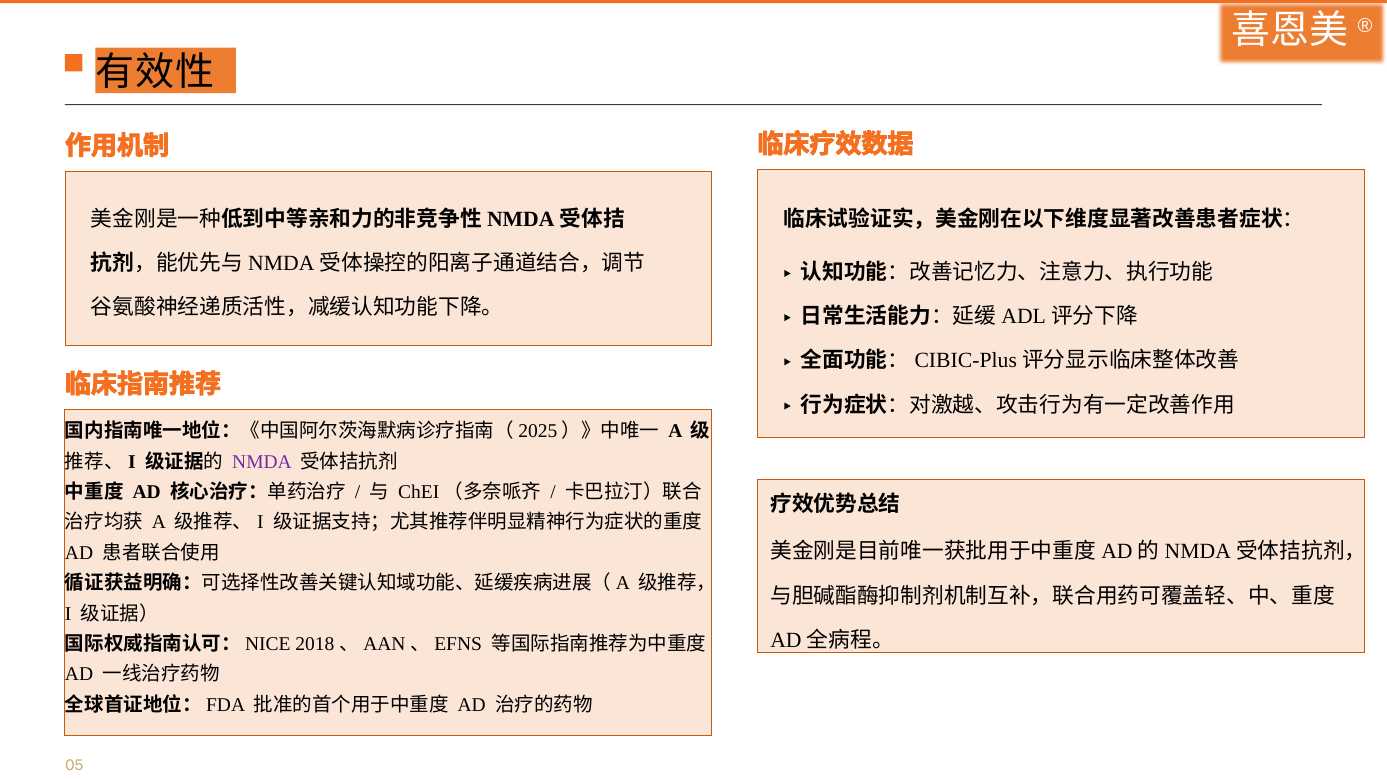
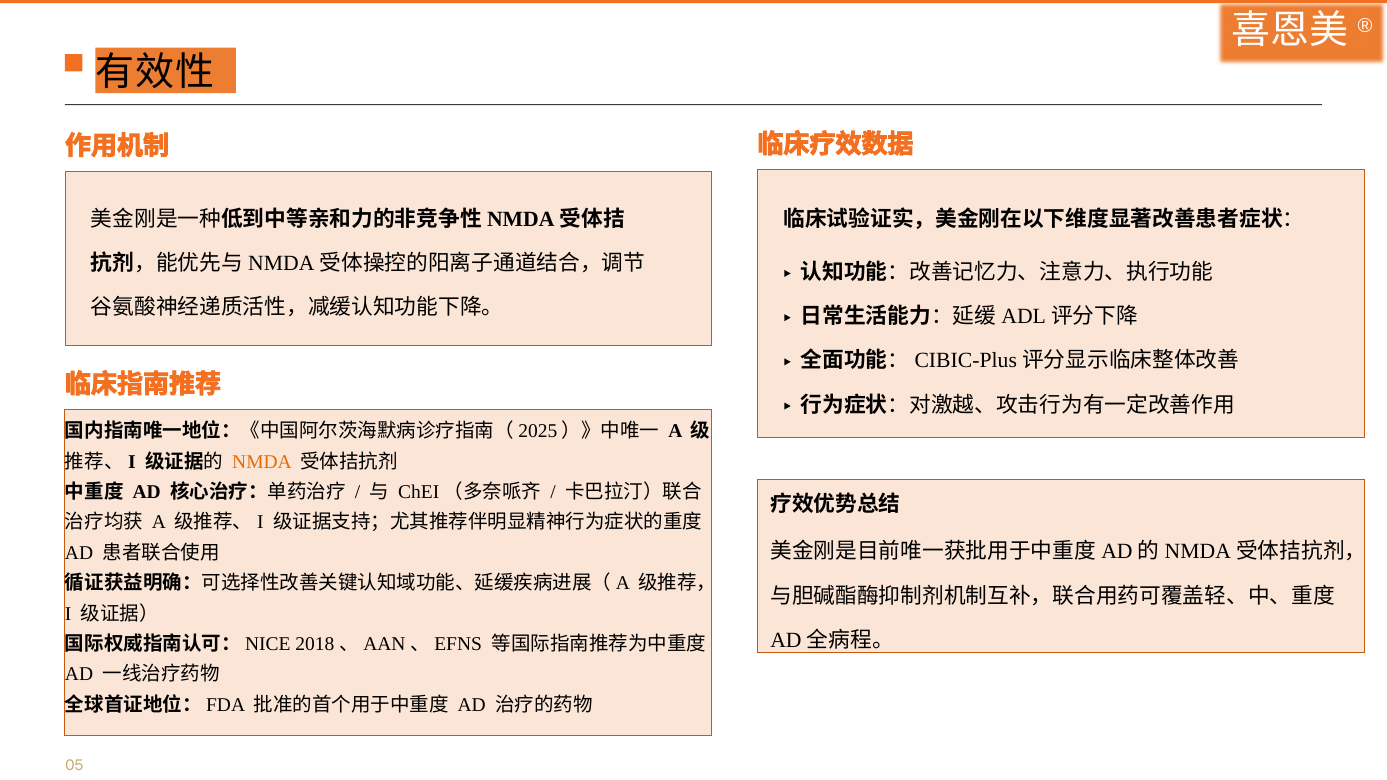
NMDA colour: purple -> orange (262, 462)
